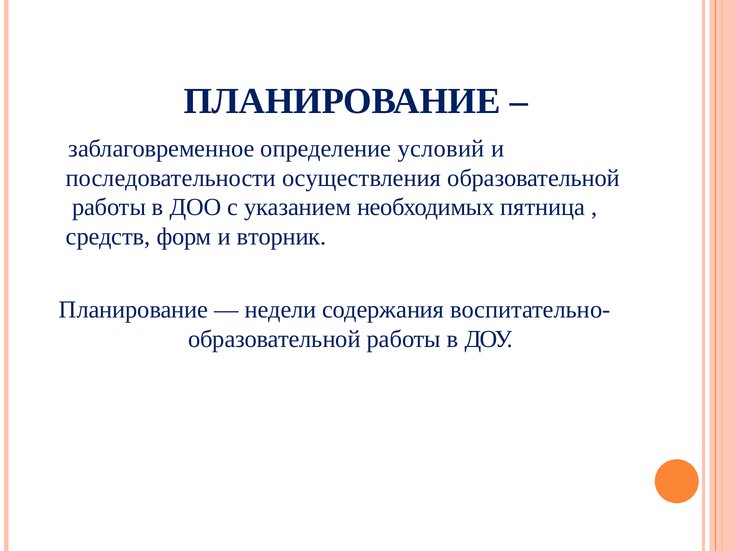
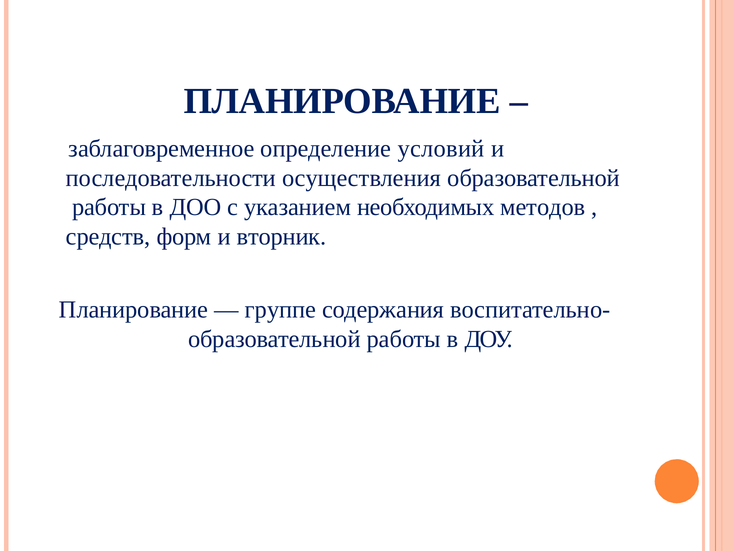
пятница: пятница -> методов (543, 207)
недели: недели -> группе (280, 309)
